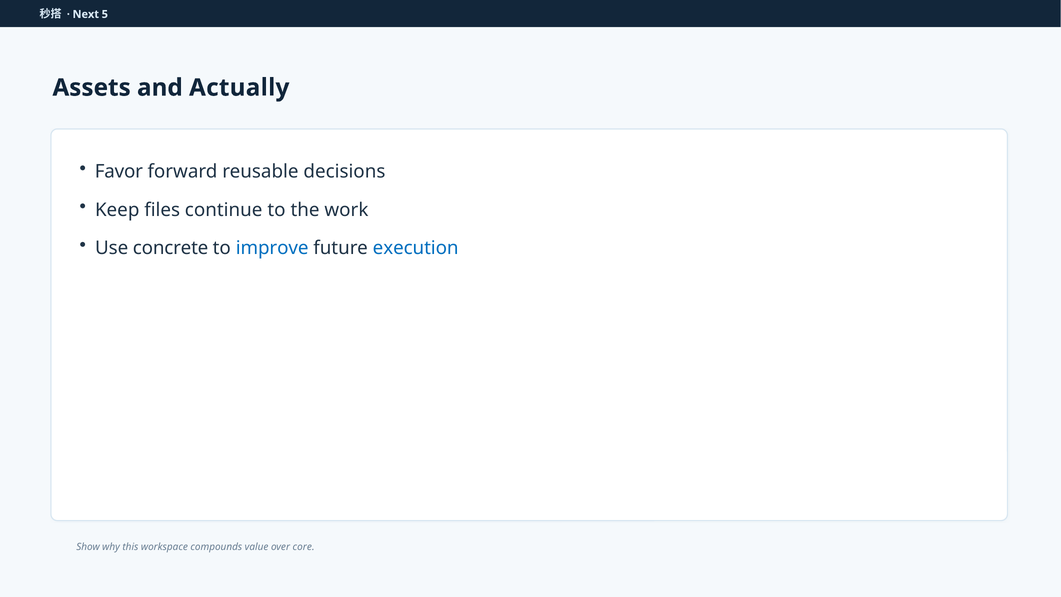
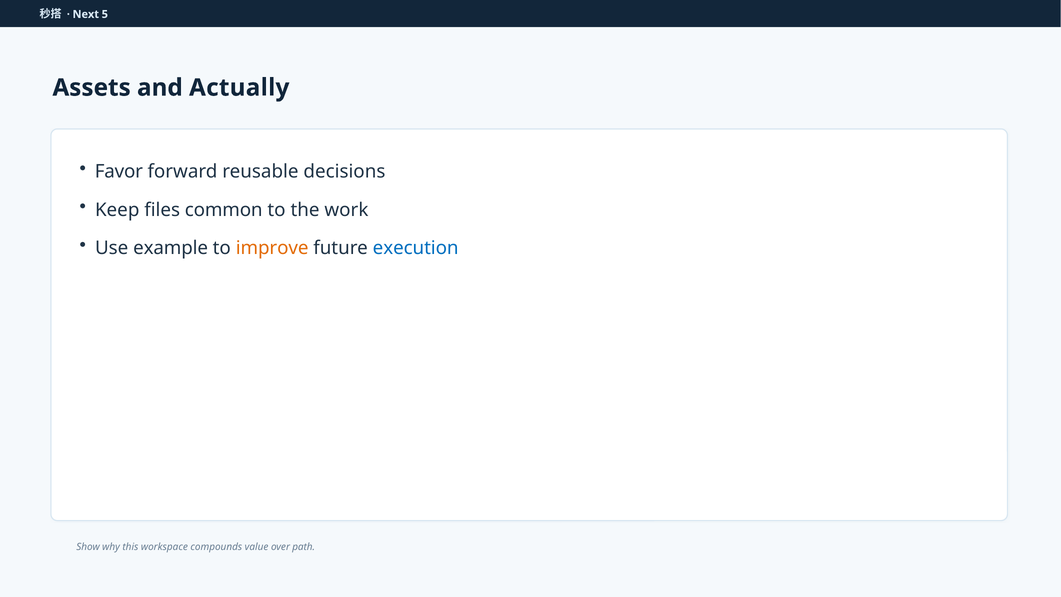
continue: continue -> common (224, 210)
concrete: concrete -> example (171, 248)
improve colour: blue -> orange (272, 248)
core: core -> path (304, 547)
